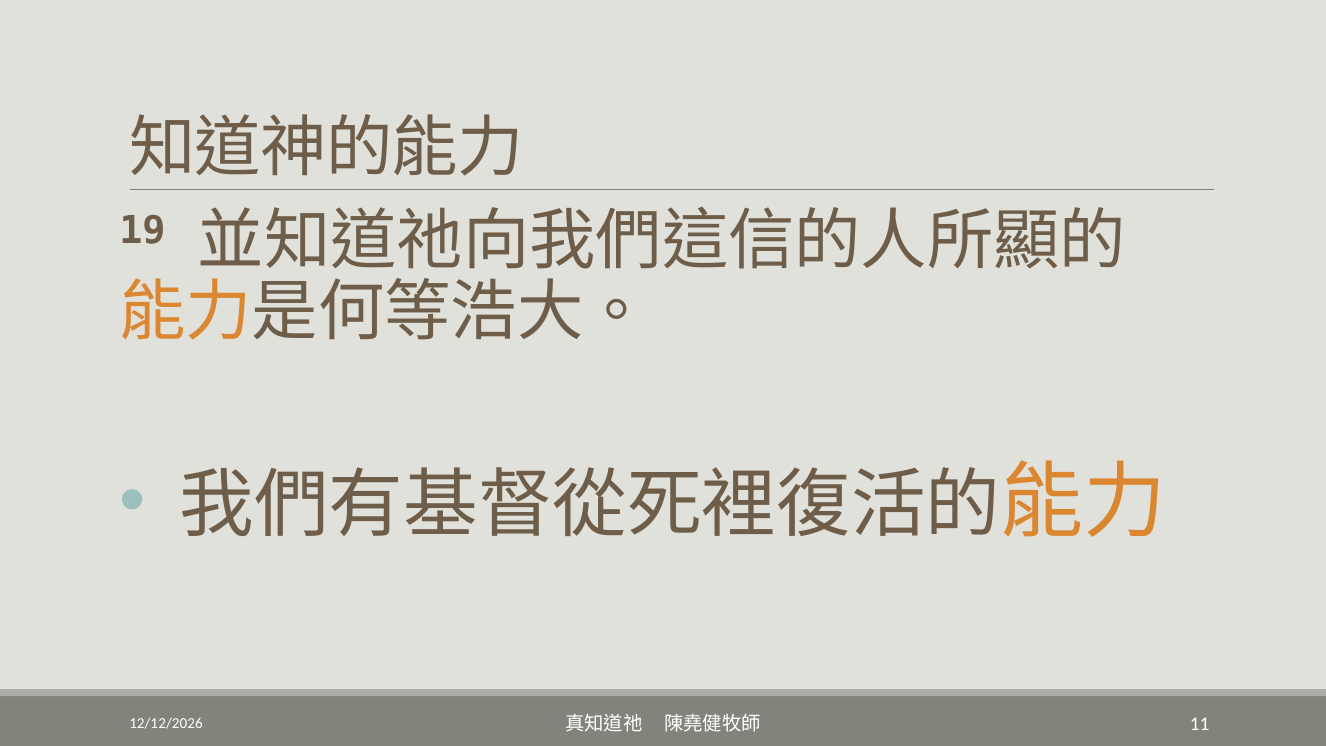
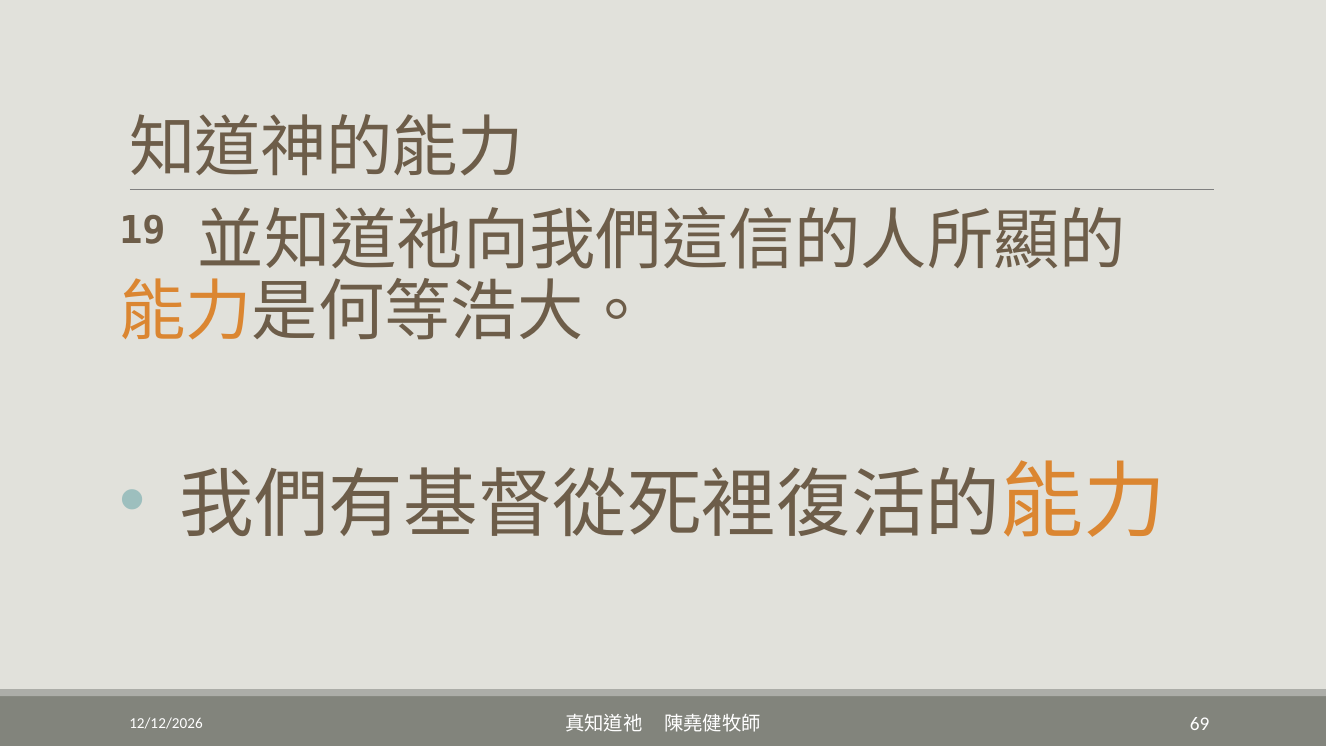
11: 11 -> 69 (1200, 724)
